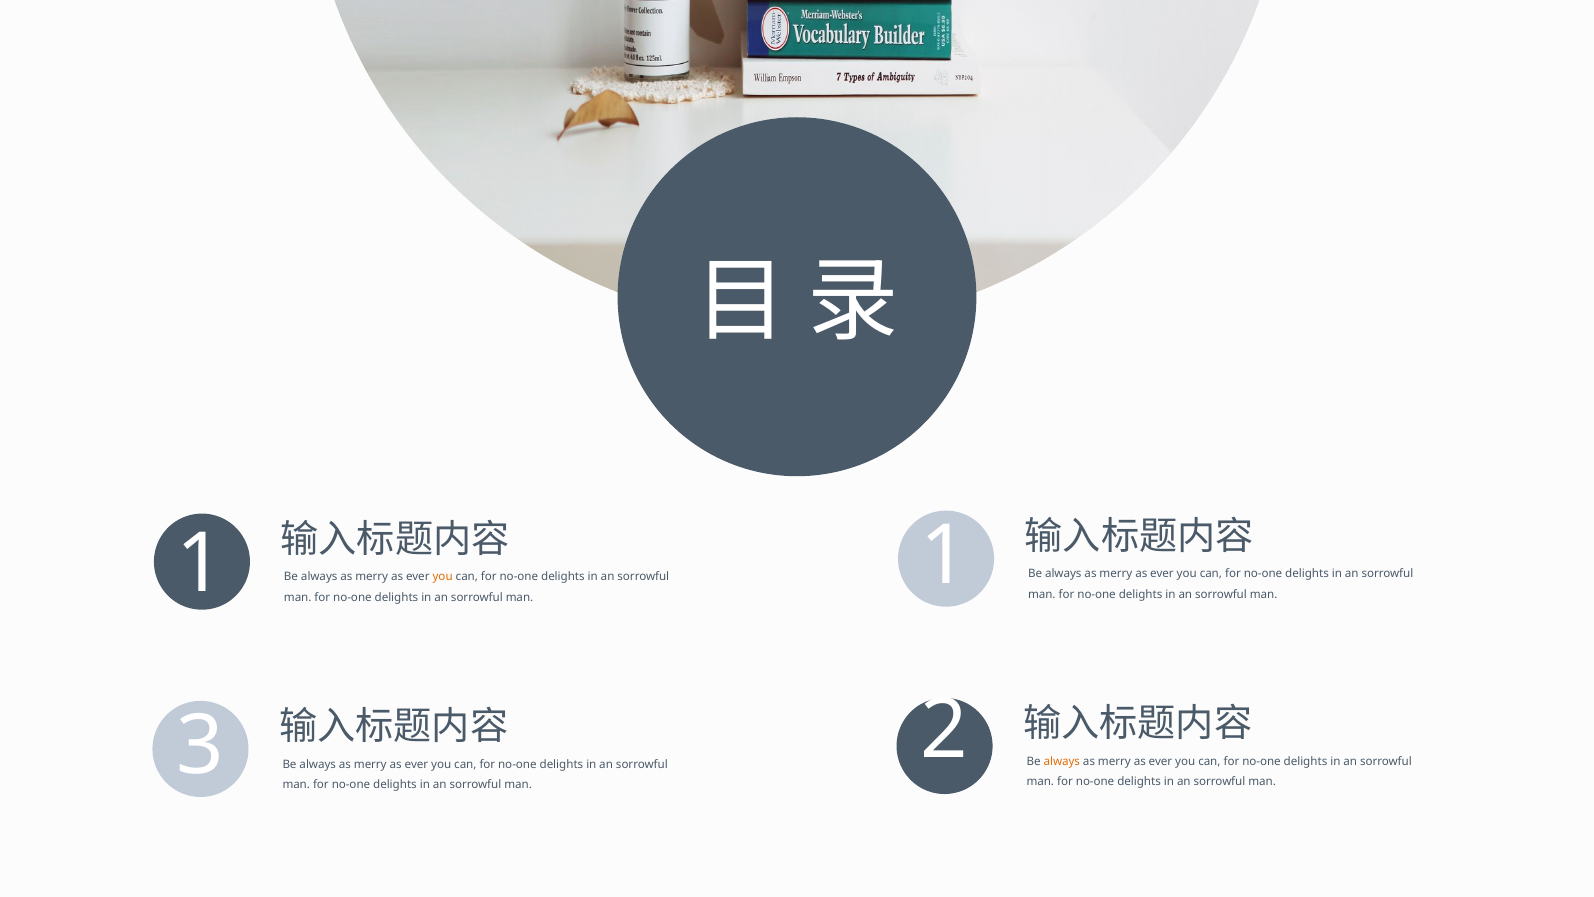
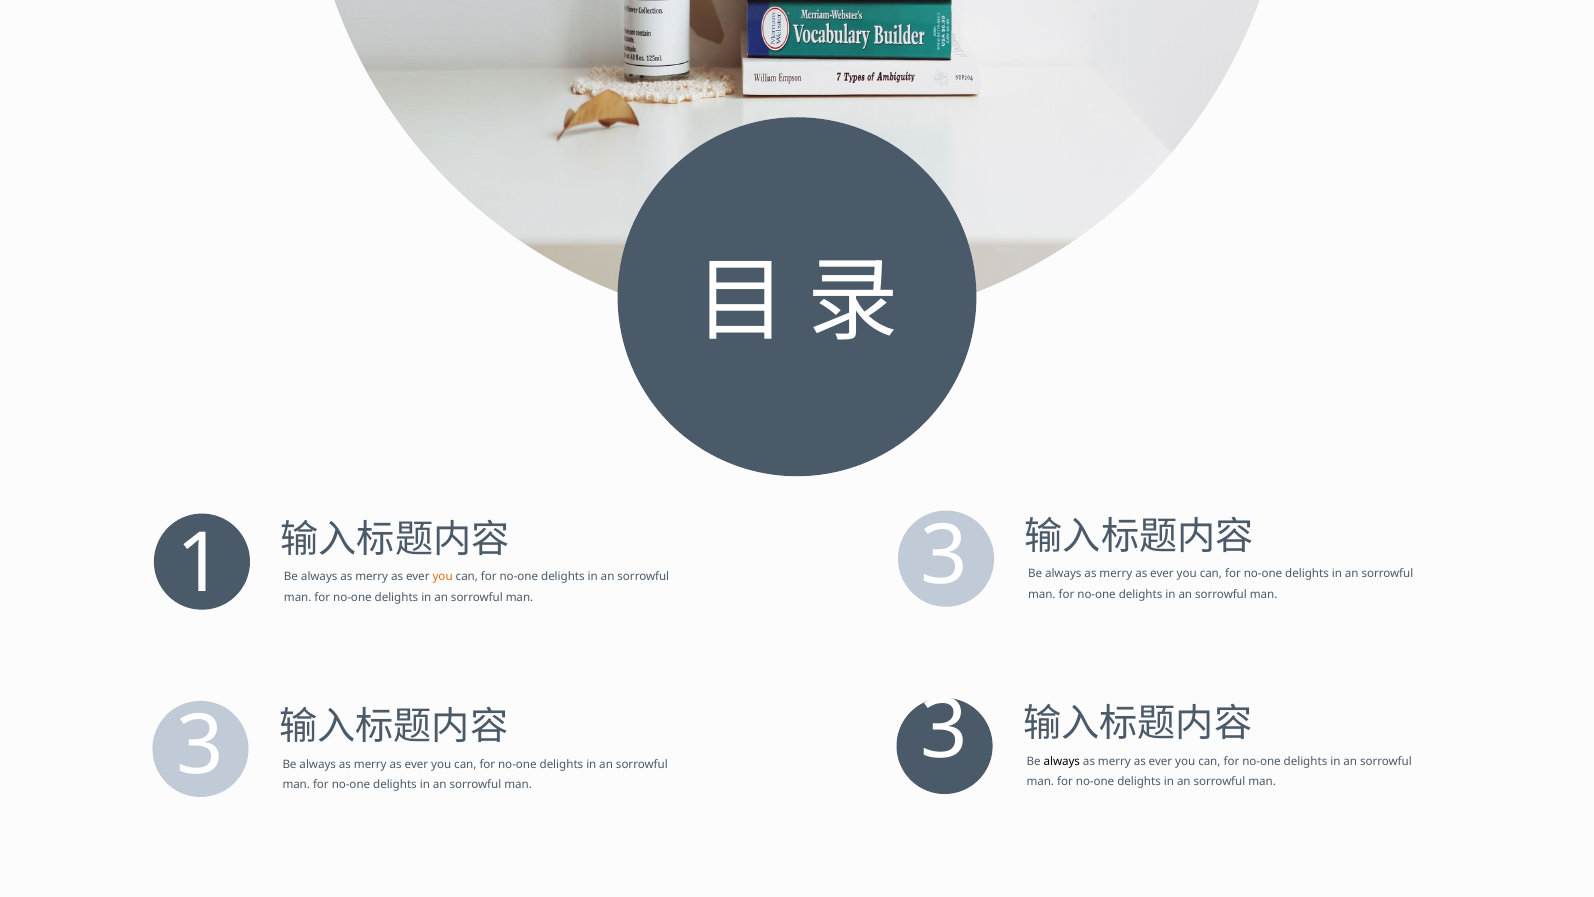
1: 1 -> 3 (945, 555)
always colour: orange -> black (1062, 761)
2: 2 -> 3 (945, 730)
